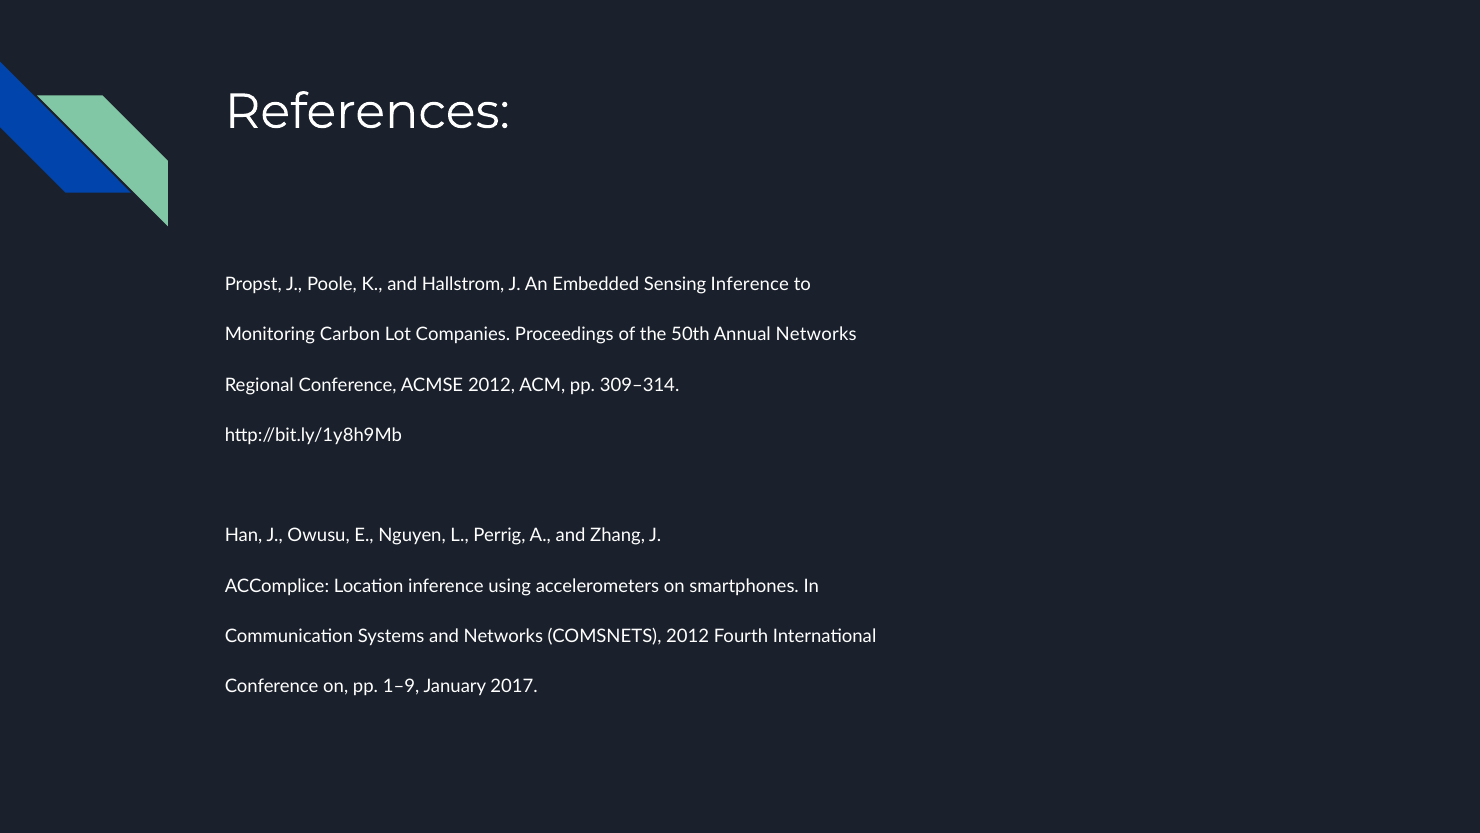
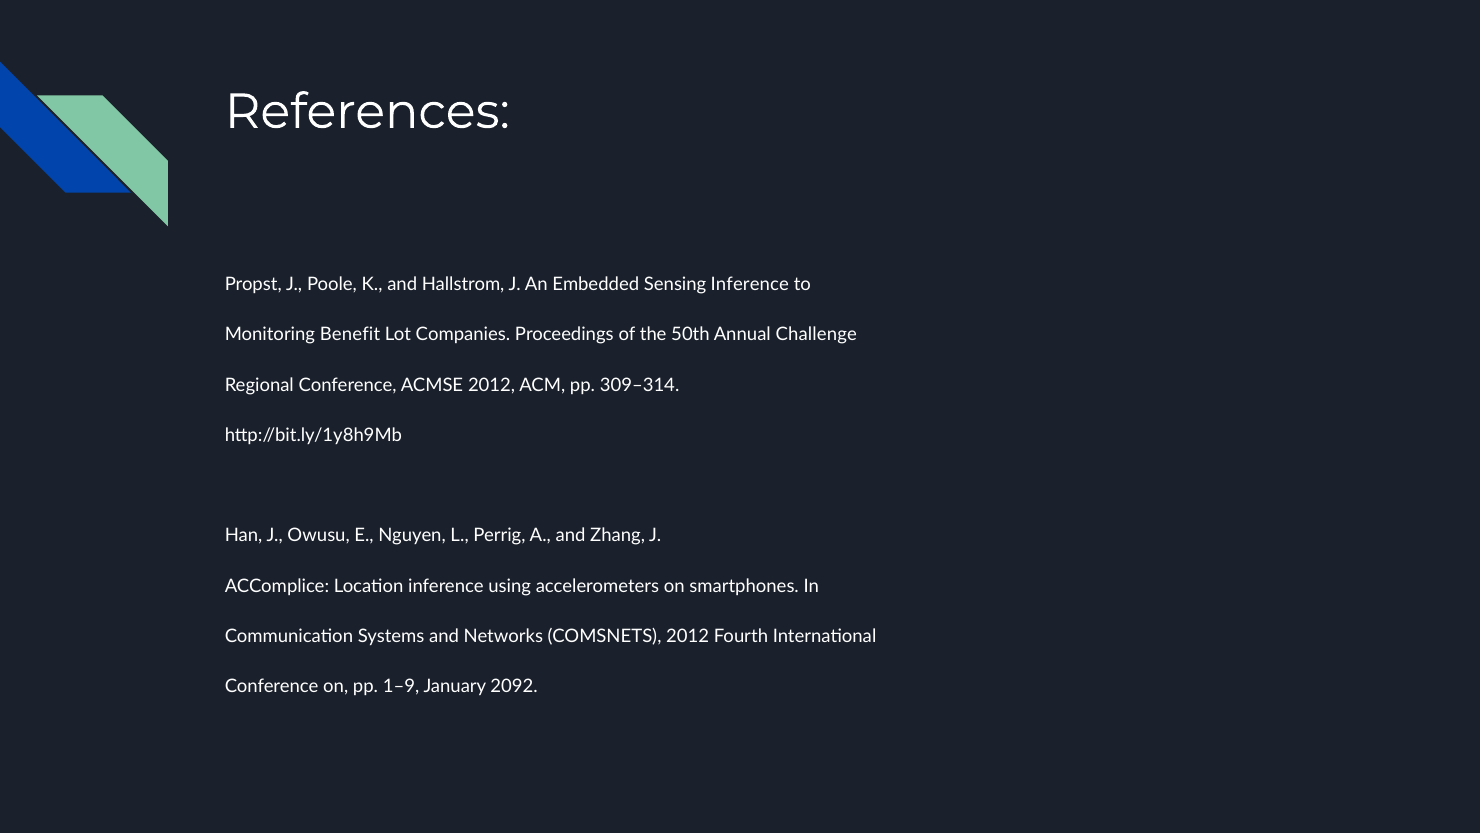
Carbon: Carbon -> Benefit (350, 334)
Annual Networks: Networks -> Challenge (816, 334)
2017: 2017 -> 2092 (514, 686)
